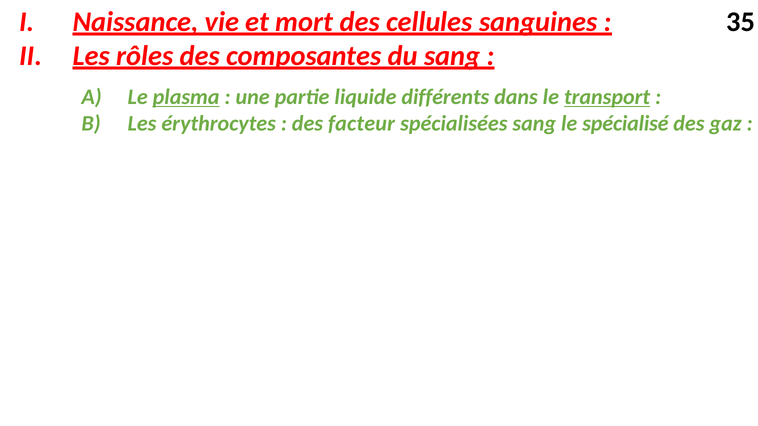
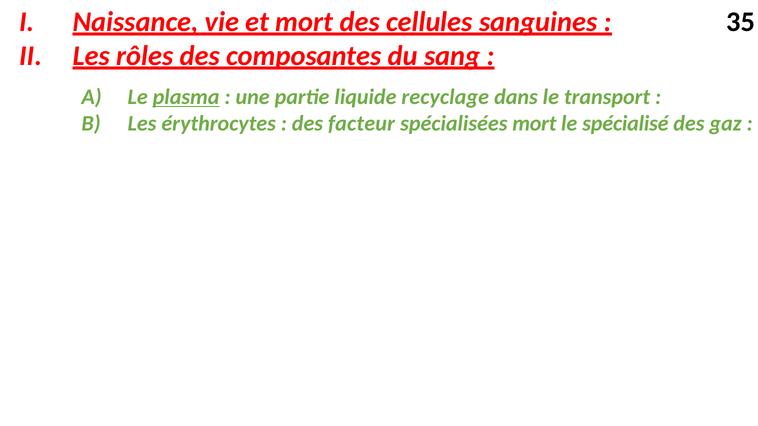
différents: différents -> recyclage (445, 97)
transport underline: present -> none (607, 97)
spécialisées sang: sang -> mort (534, 124)
